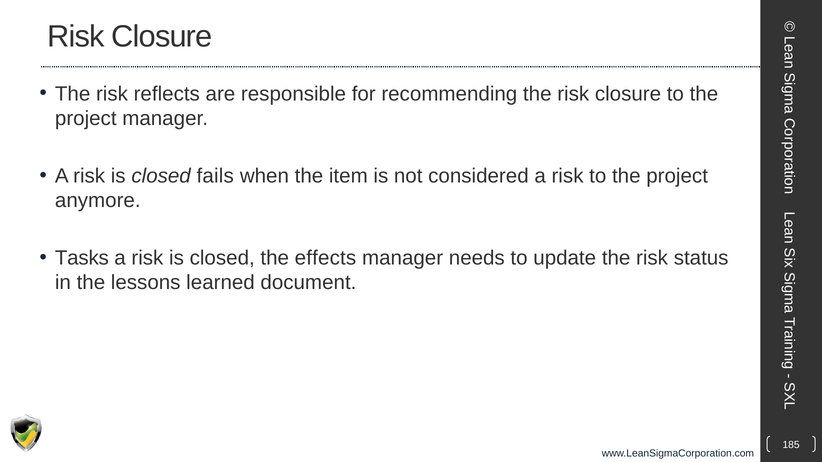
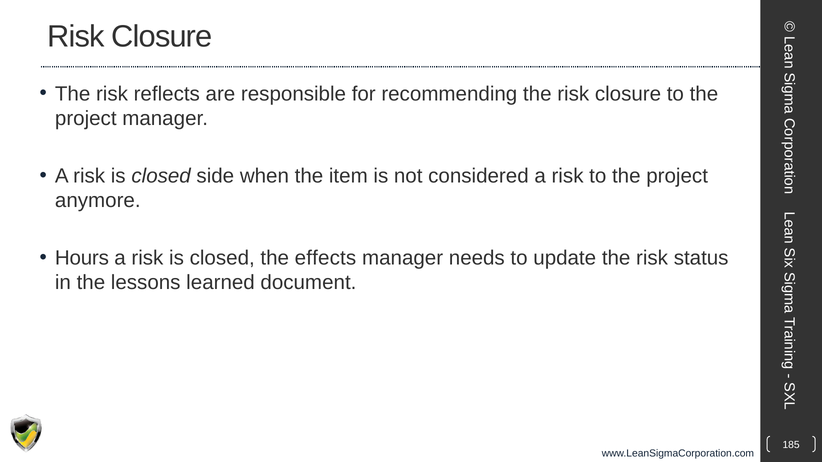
fails: fails -> side (215, 176)
Tasks: Tasks -> Hours (82, 258)
